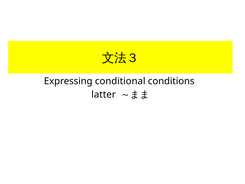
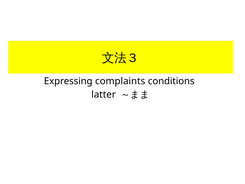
conditional: conditional -> complaints (120, 81)
